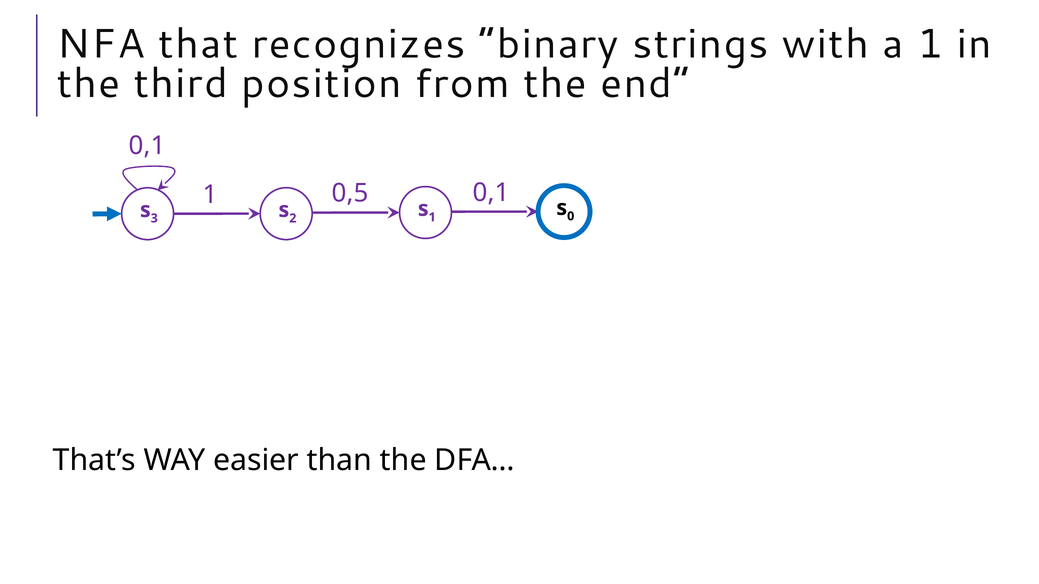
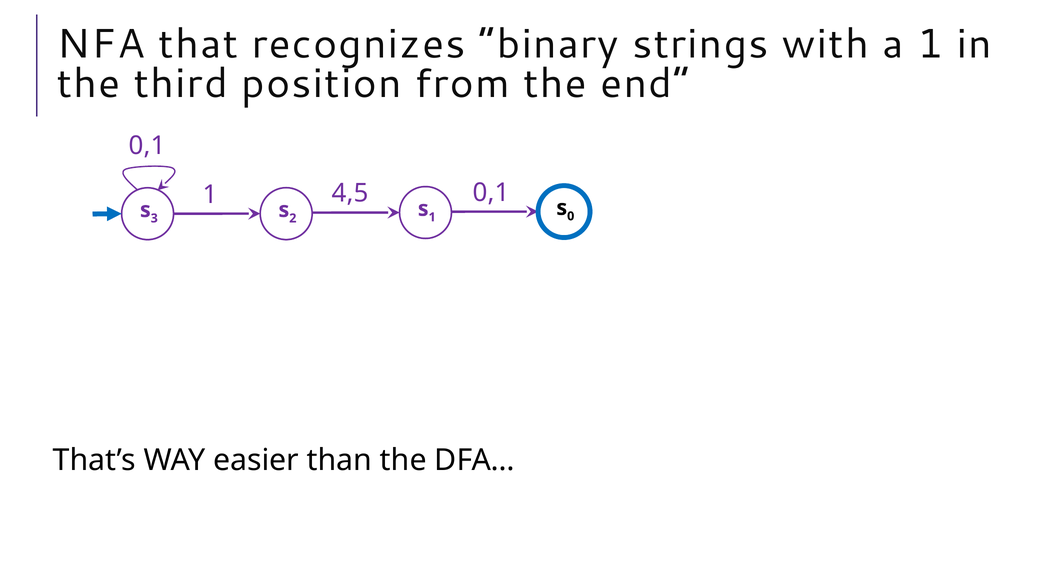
0,5: 0,5 -> 4,5 (350, 193)
